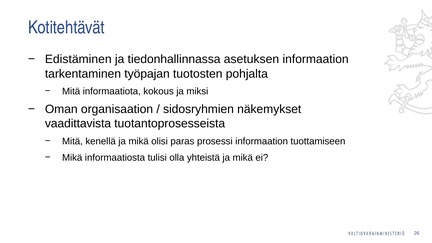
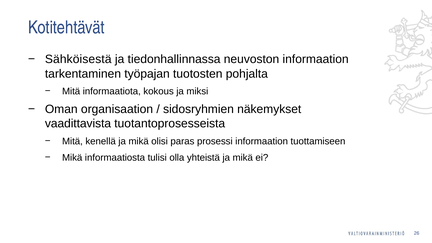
Edistäminen: Edistäminen -> Sähköisestä (78, 59)
asetuksen: asetuksen -> neuvoston (252, 59)
